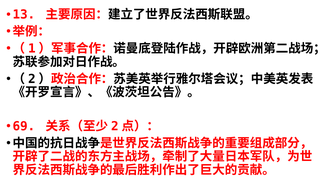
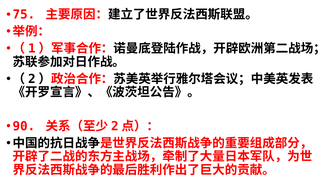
13: 13 -> 75 (24, 15)
69: 69 -> 90 (24, 126)
